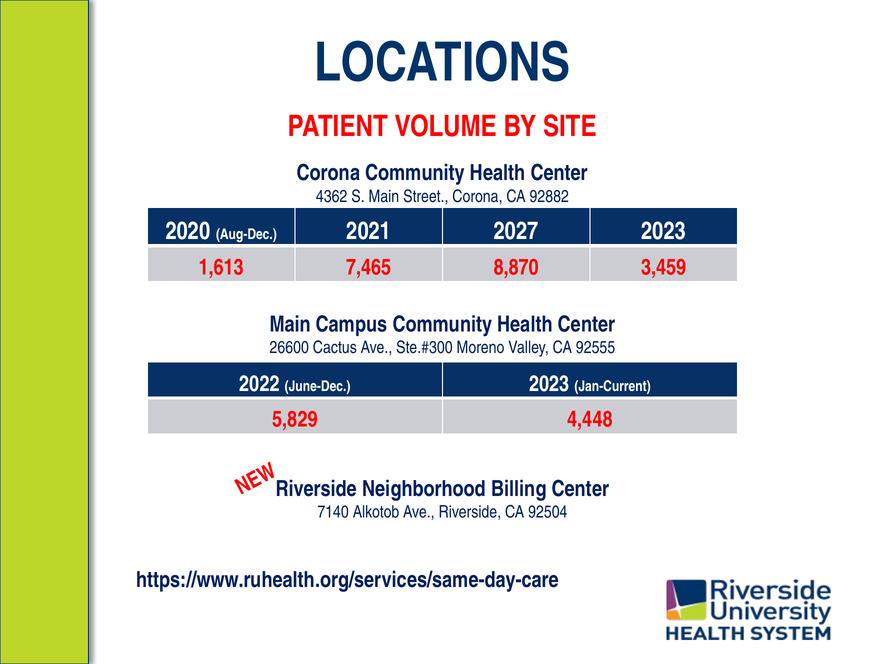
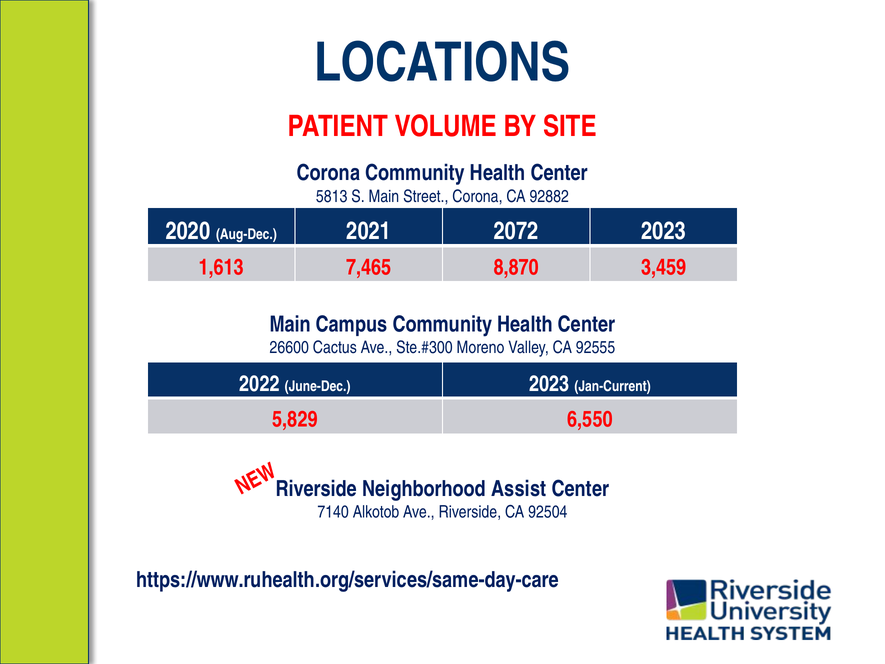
4362: 4362 -> 5813 (332, 196)
2027: 2027 -> 2072 (516, 231)
4,448: 4,448 -> 6,550 (590, 419)
Billing: Billing -> Assist (519, 489)
